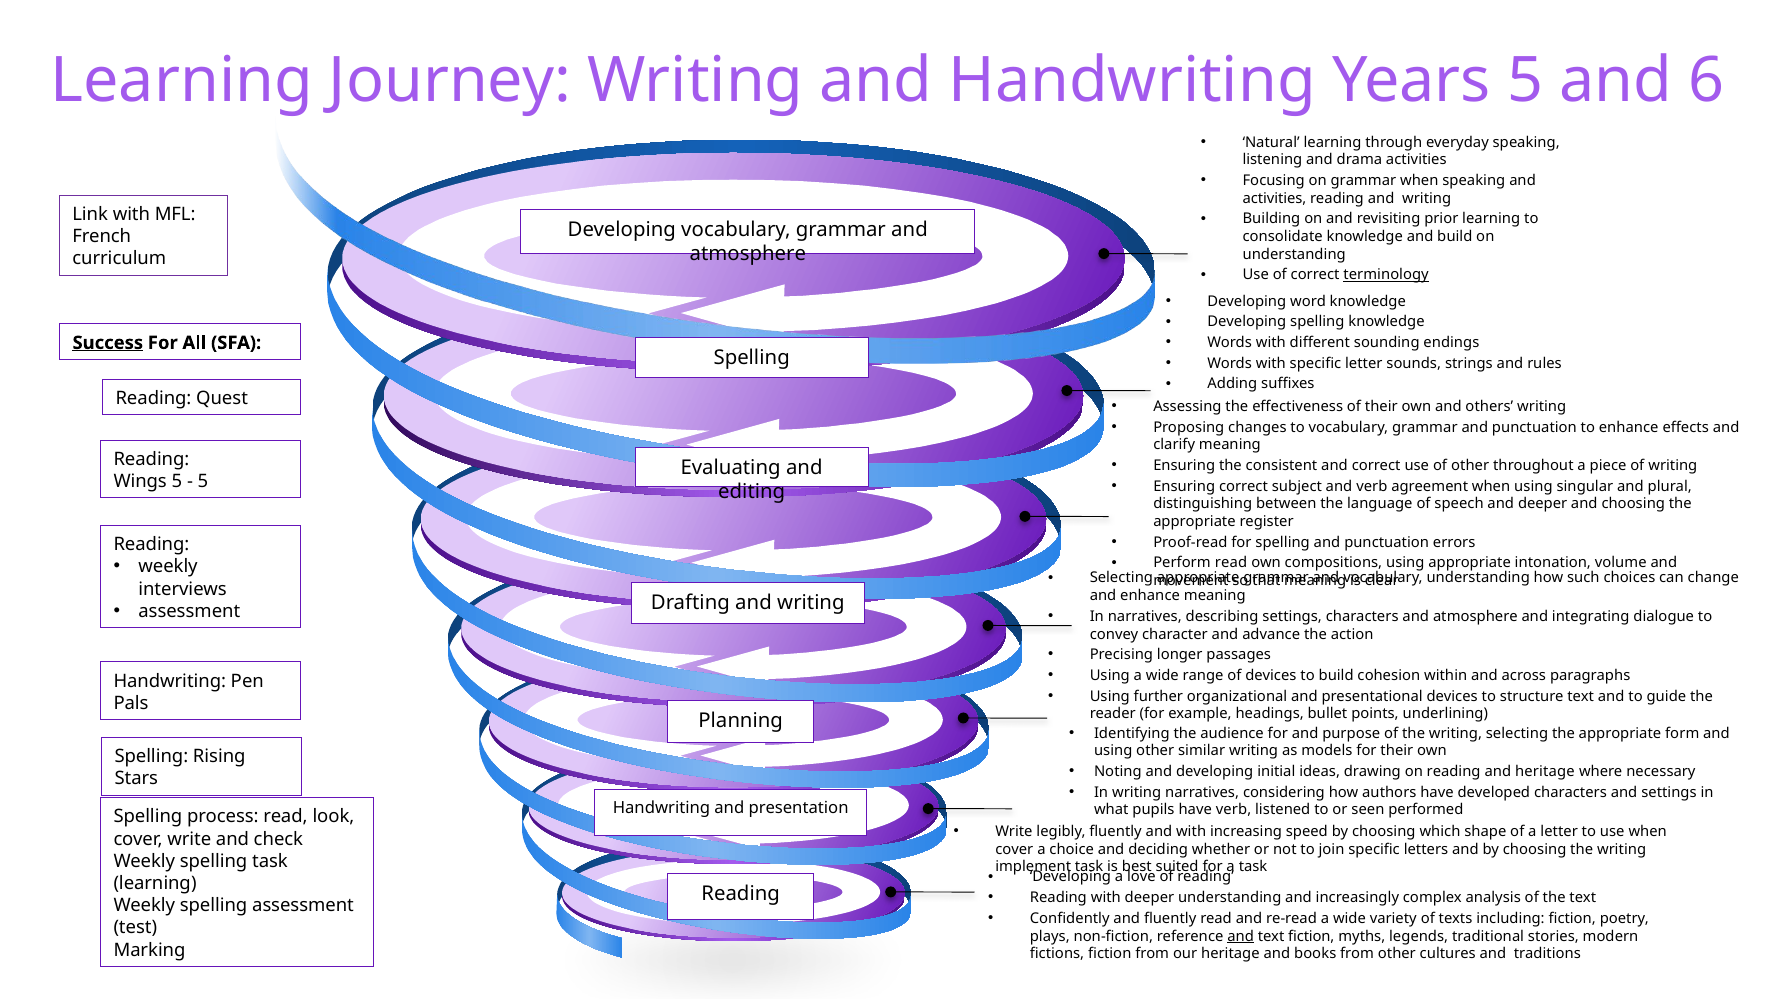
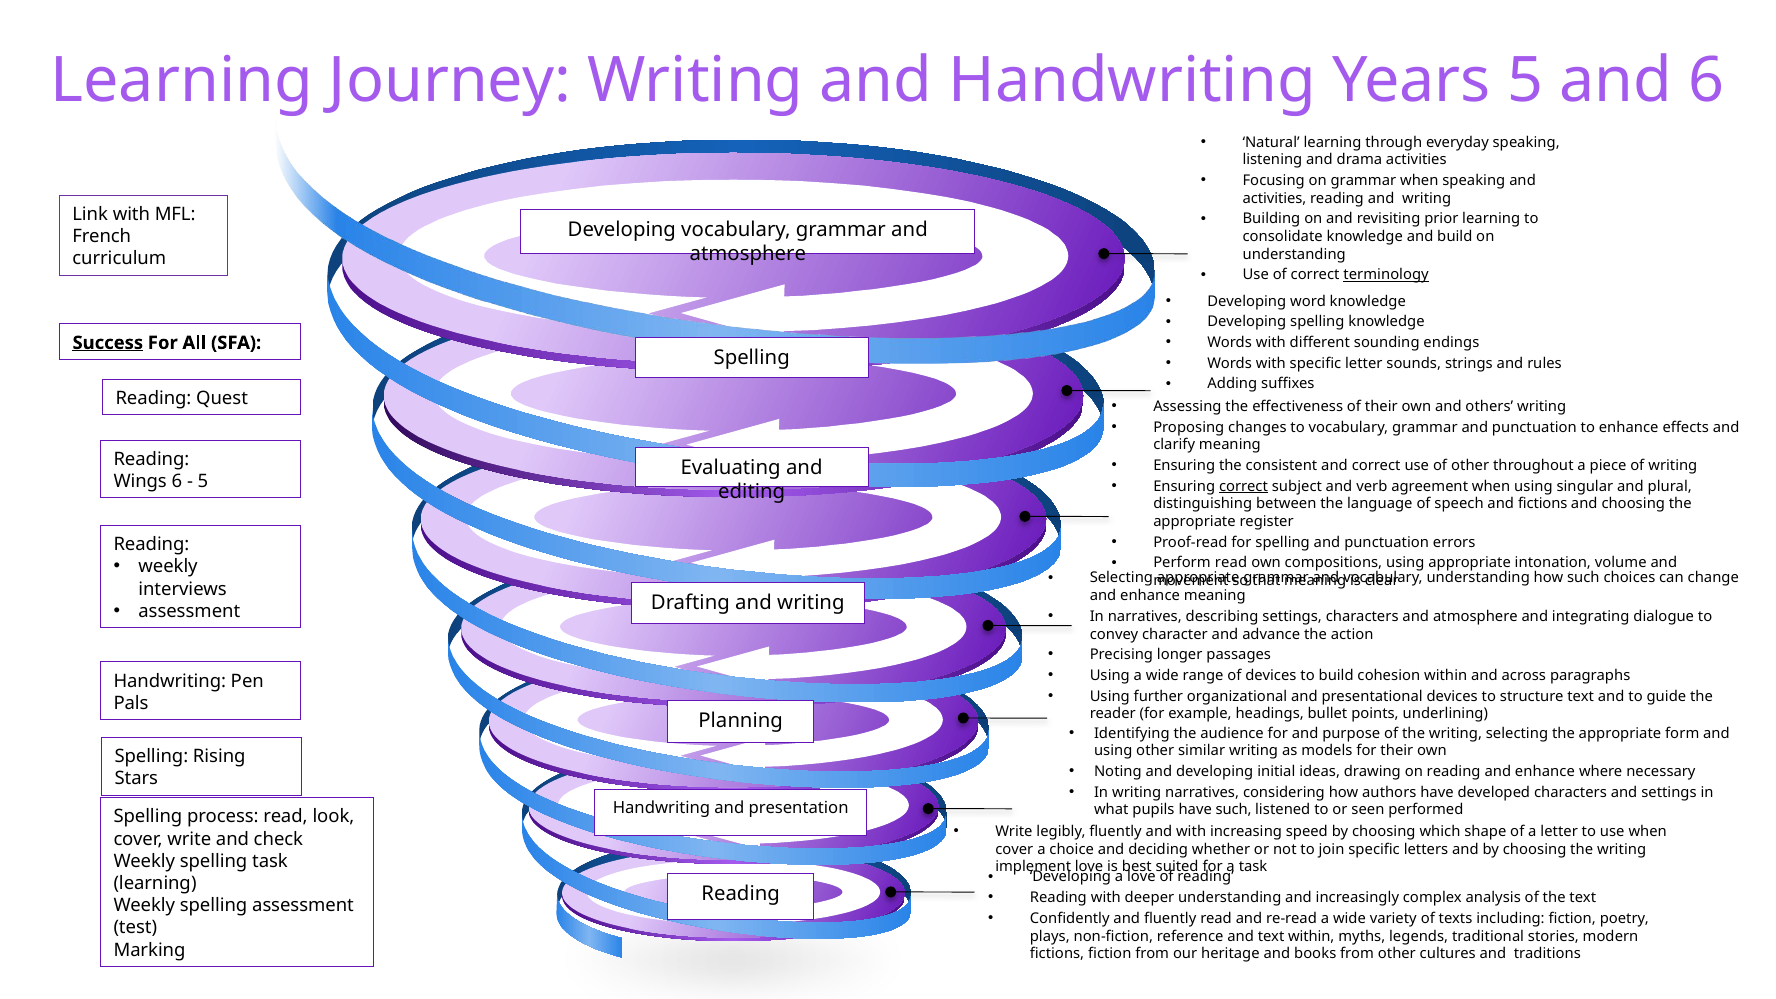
Wings 5: 5 -> 6 (177, 482)
correct underline: none -> present (1243, 486)
and deeper: deeper -> fictions (1543, 504)
reading and heritage: heritage -> enhance (1545, 771)
have verb: verb -> such (1234, 810)
implement task: task -> love (1089, 867)
and underline: present -> none (1241, 936)
text fiction: fiction -> within (1311, 936)
